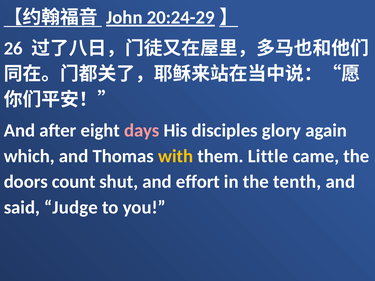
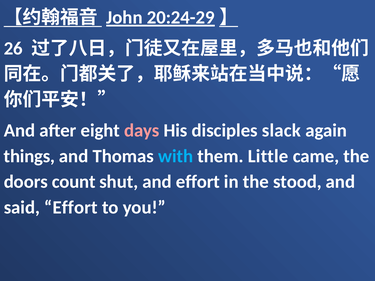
glory: glory -> slack (281, 131)
which: which -> things (29, 156)
with colour: yellow -> light blue (176, 156)
tenth: tenth -> stood (297, 182)
said Judge: Judge -> Effort (71, 208)
